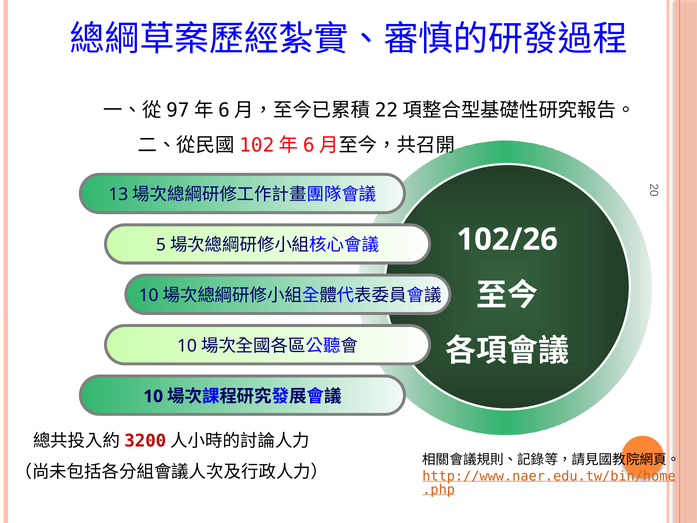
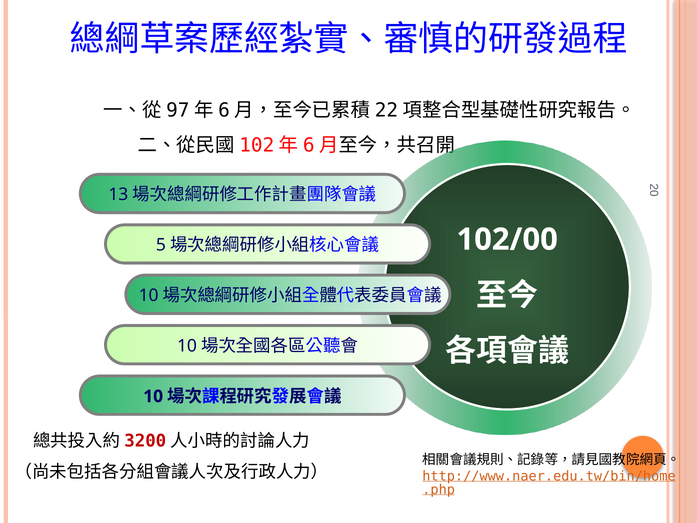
102/26: 102/26 -> 102/00 (507, 239)
